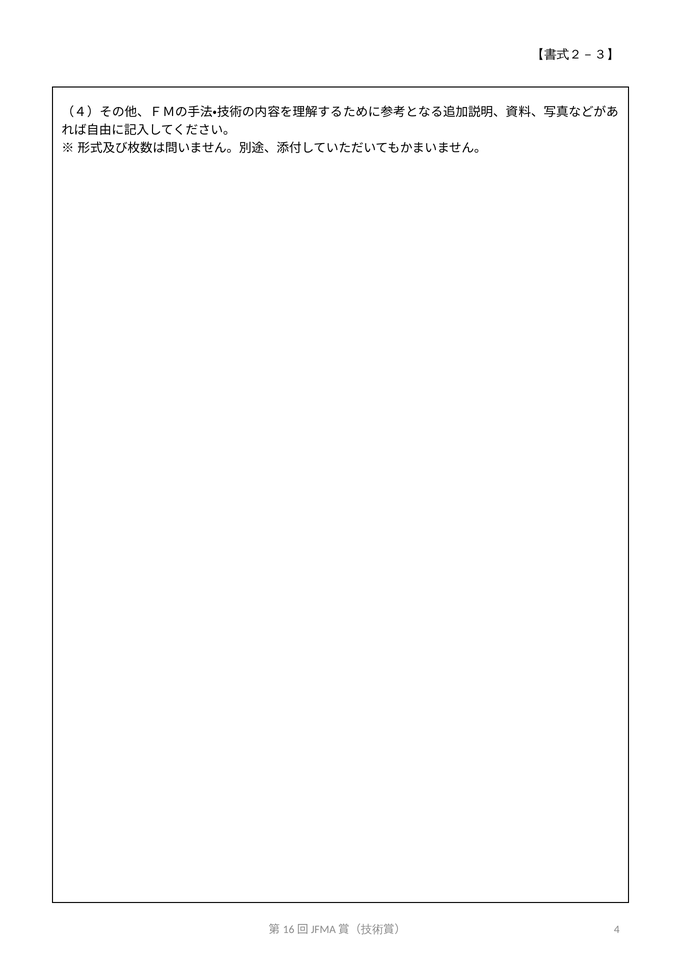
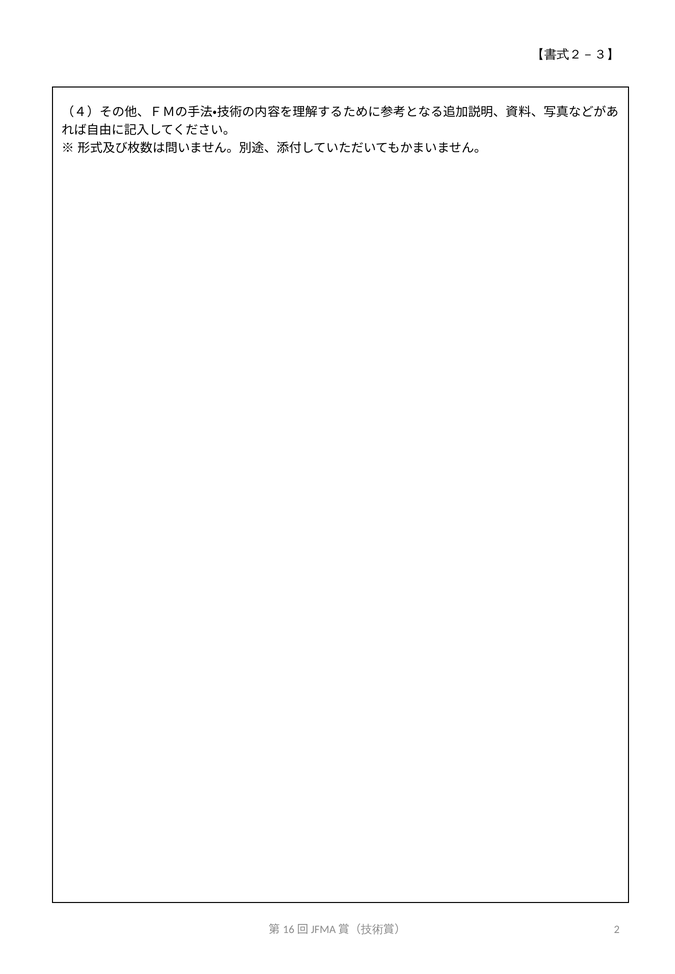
4: 4 -> 2 (617, 930)
